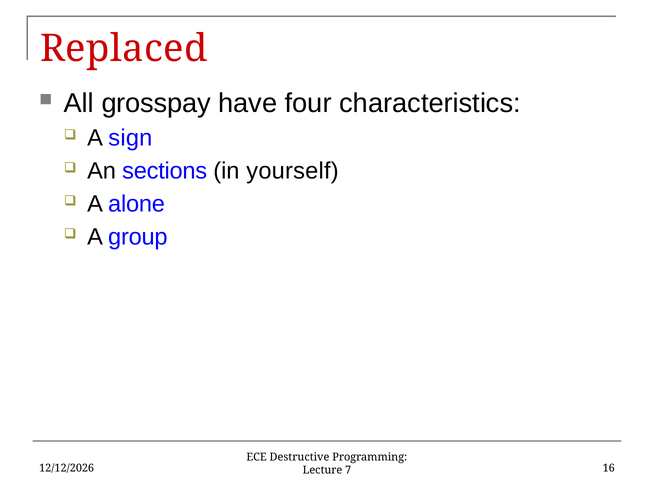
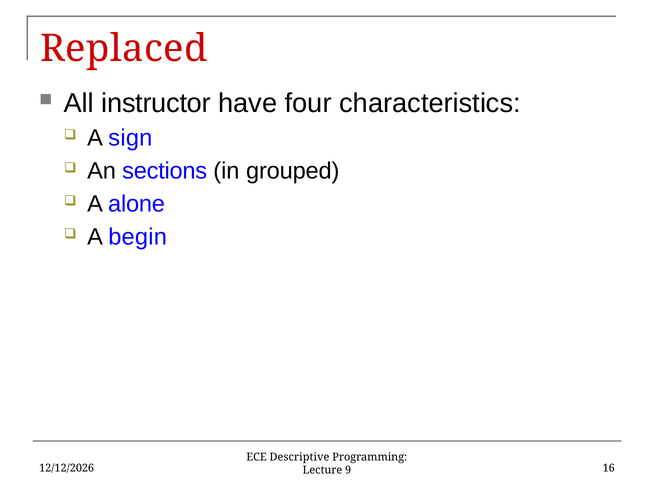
grosspay: grosspay -> instructor (156, 103)
yourself: yourself -> grouped (293, 171)
group: group -> begin (138, 237)
Destructive: Destructive -> Descriptive (299, 457)
7: 7 -> 9 (348, 471)
